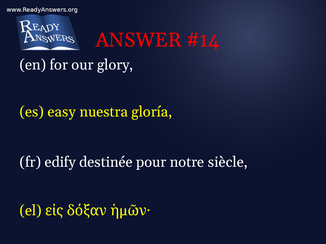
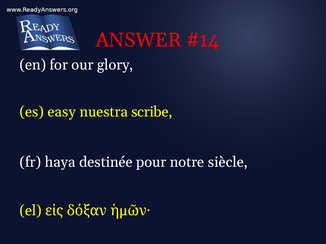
gloría: gloría -> scribe (152, 112)
edify: edify -> haya (60, 162)
